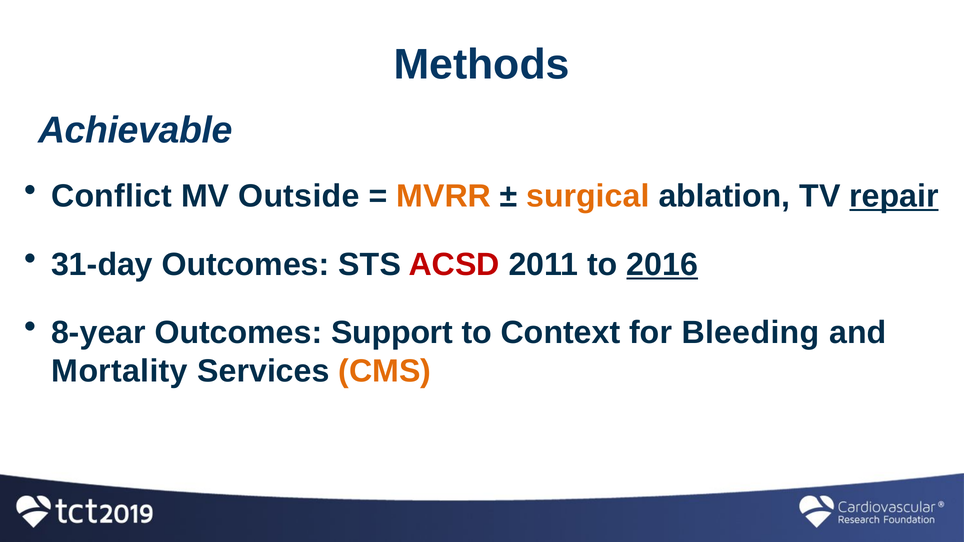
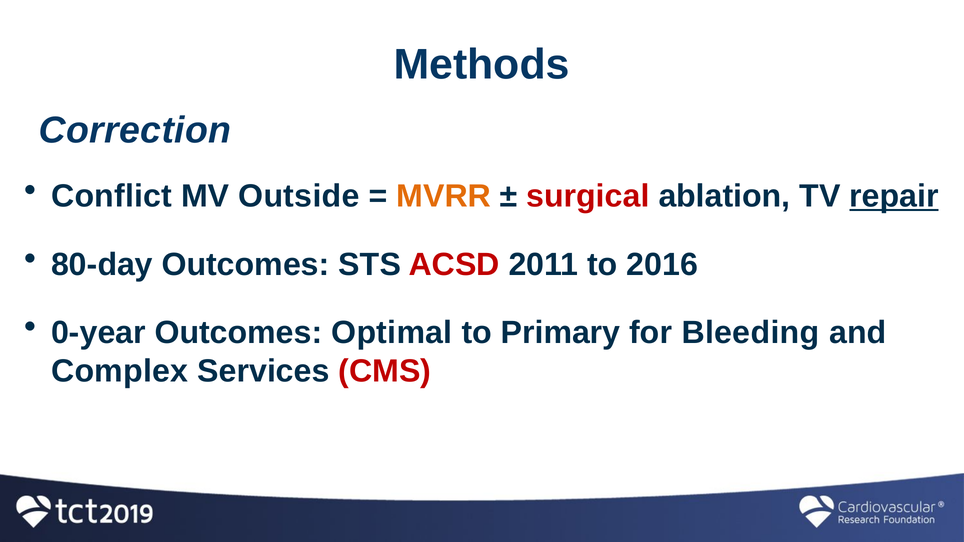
Achievable: Achievable -> Correction (135, 130)
surgical colour: orange -> red (588, 196)
31-day: 31-day -> 80-day (102, 265)
2016 underline: present -> none (662, 265)
8-year: 8-year -> 0-year (98, 333)
Support: Support -> Optimal (392, 333)
Context: Context -> Primary (561, 333)
Mortality: Mortality -> Complex (120, 372)
CMS colour: orange -> red (385, 372)
